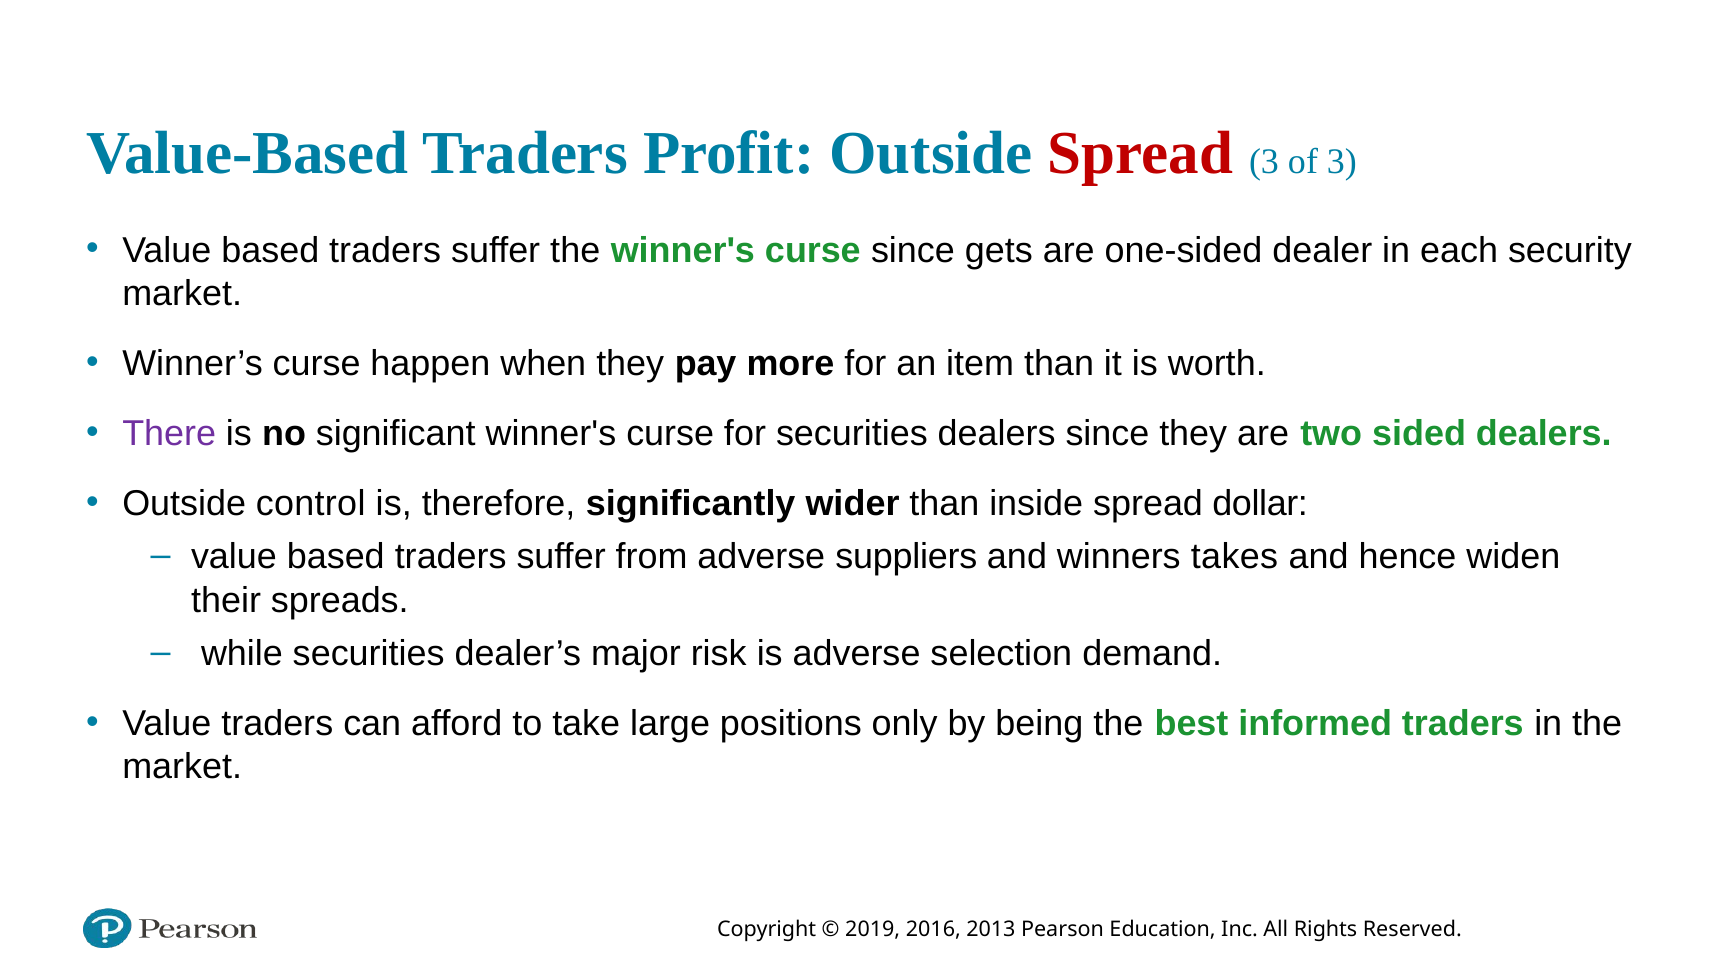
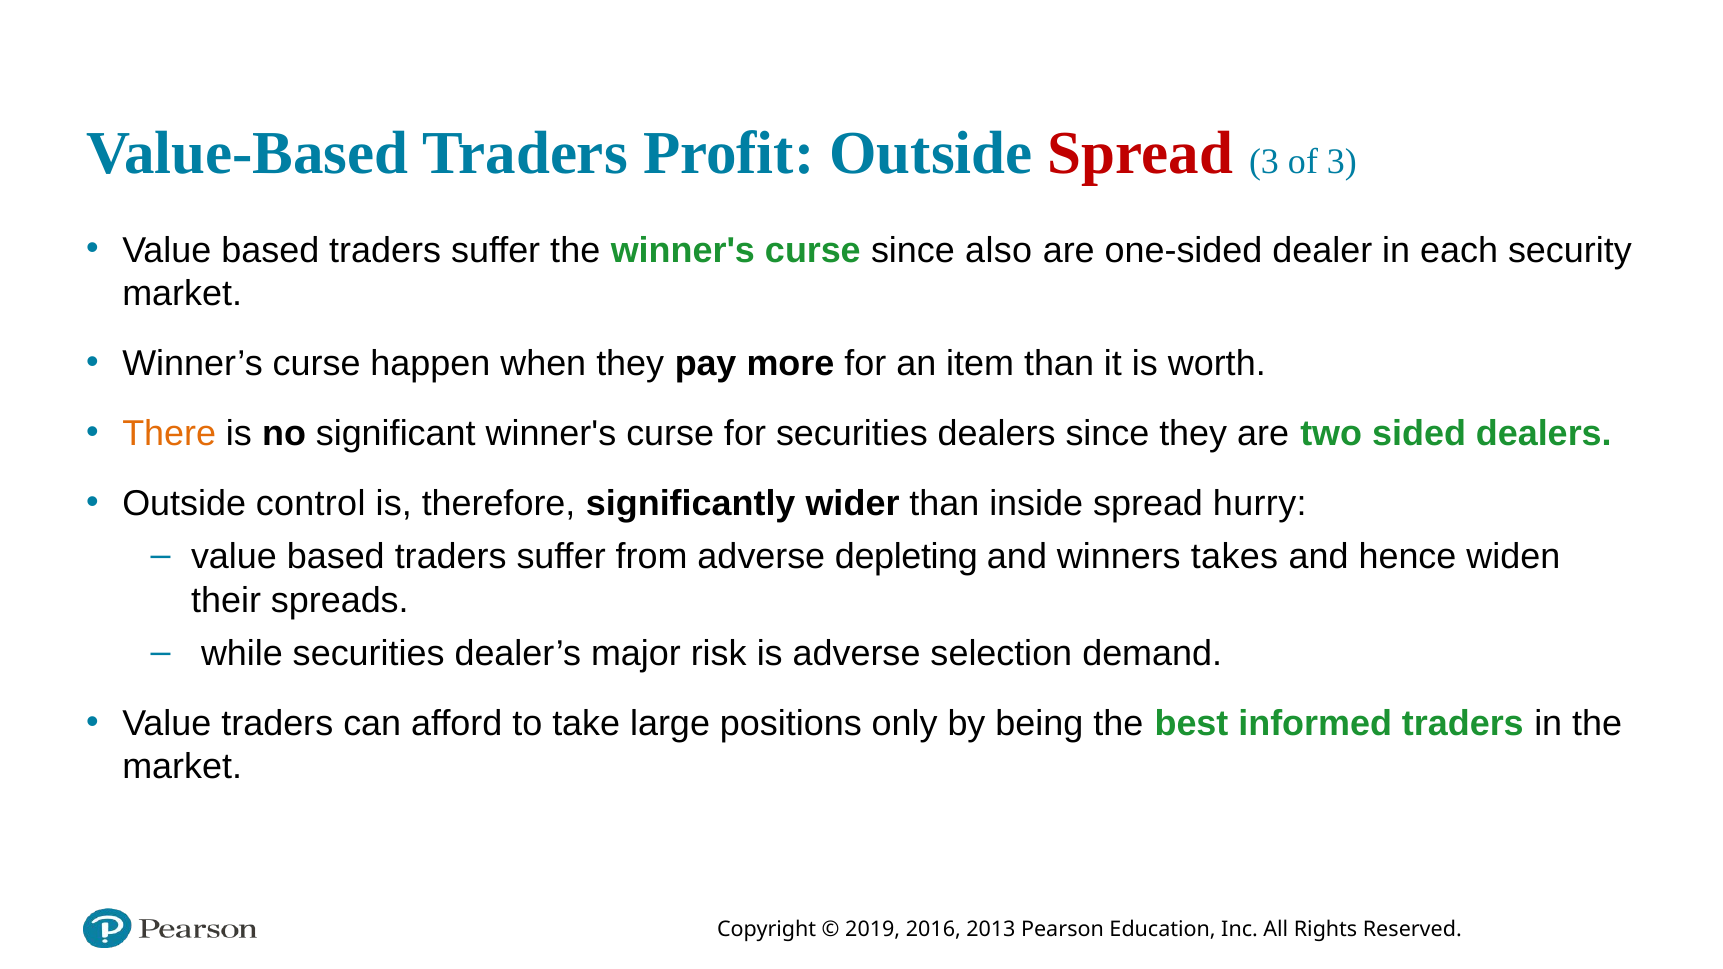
gets: gets -> also (999, 250)
There colour: purple -> orange (169, 433)
dollar: dollar -> hurry (1260, 503)
suppliers: suppliers -> depleting (906, 557)
